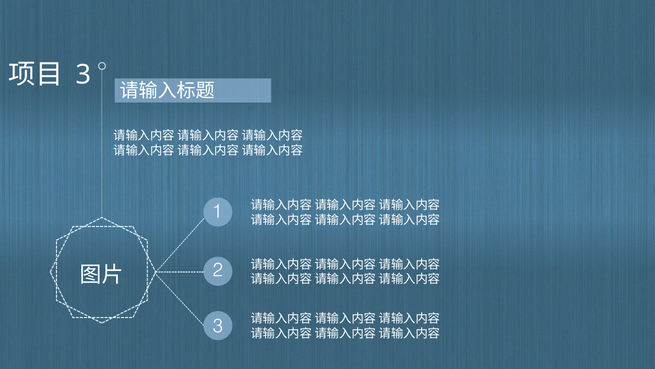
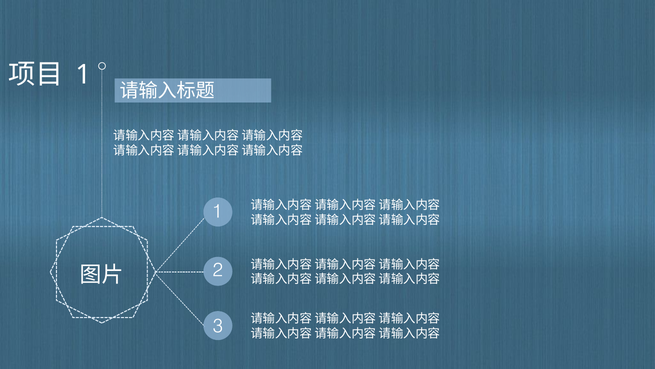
3: 3 -> 1 (83, 75)
